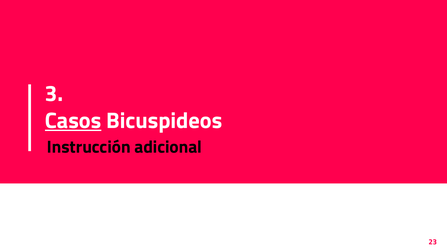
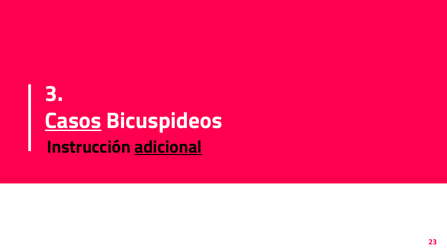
adicional underline: none -> present (168, 147)
